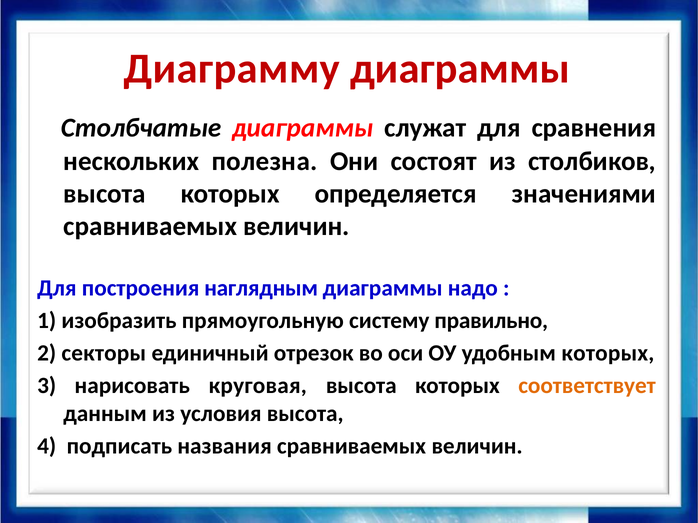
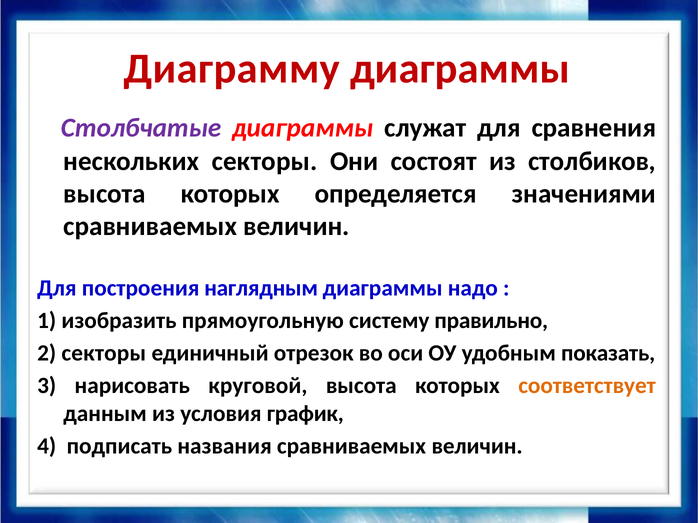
Столбчатые colour: black -> purple (141, 128)
нескольких полезна: полезна -> секторы (265, 161)
удобным которых: которых -> показать (608, 353)
круговая: круговая -> круговой (258, 386)
условия высота: высота -> график (305, 414)
